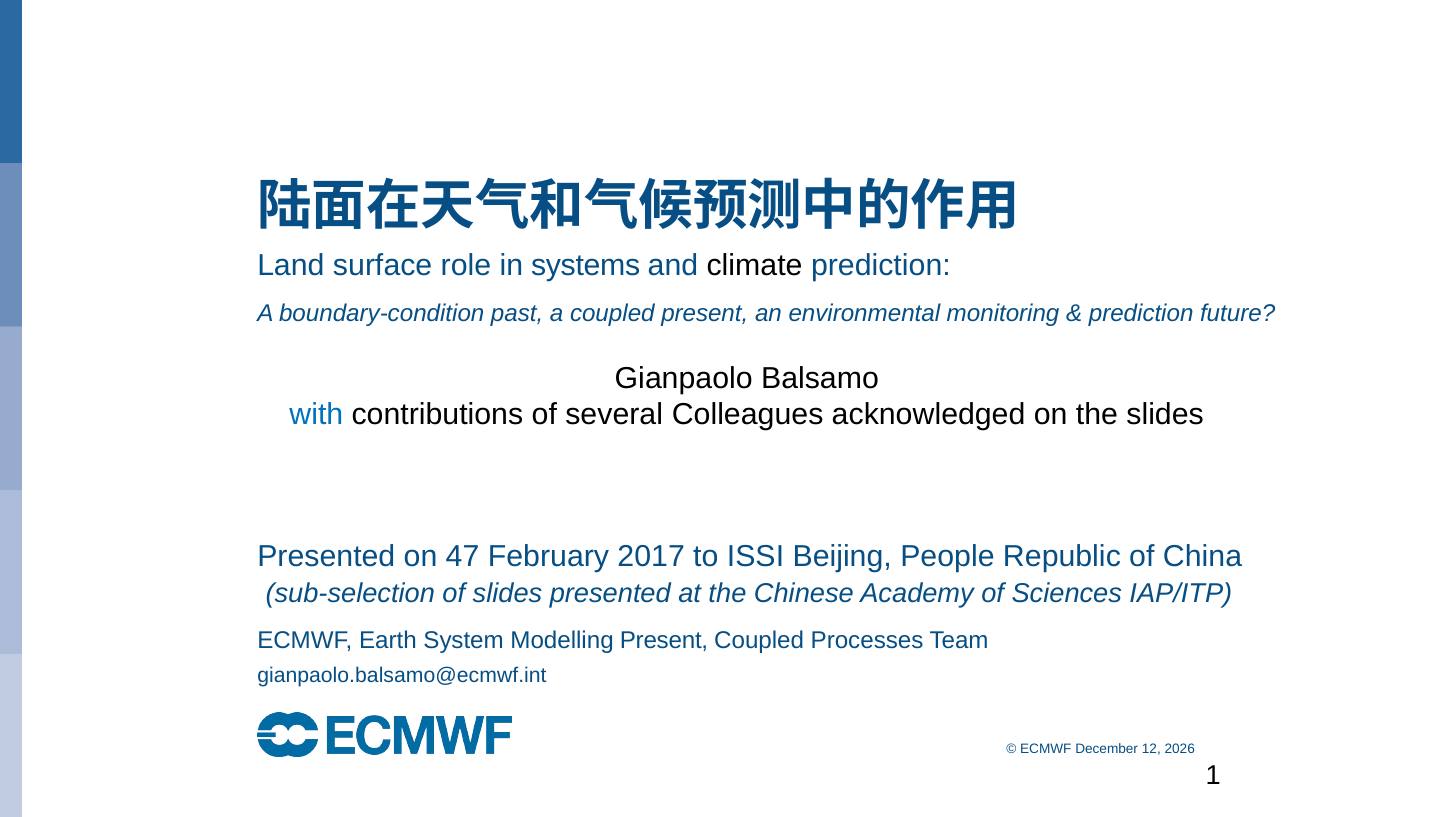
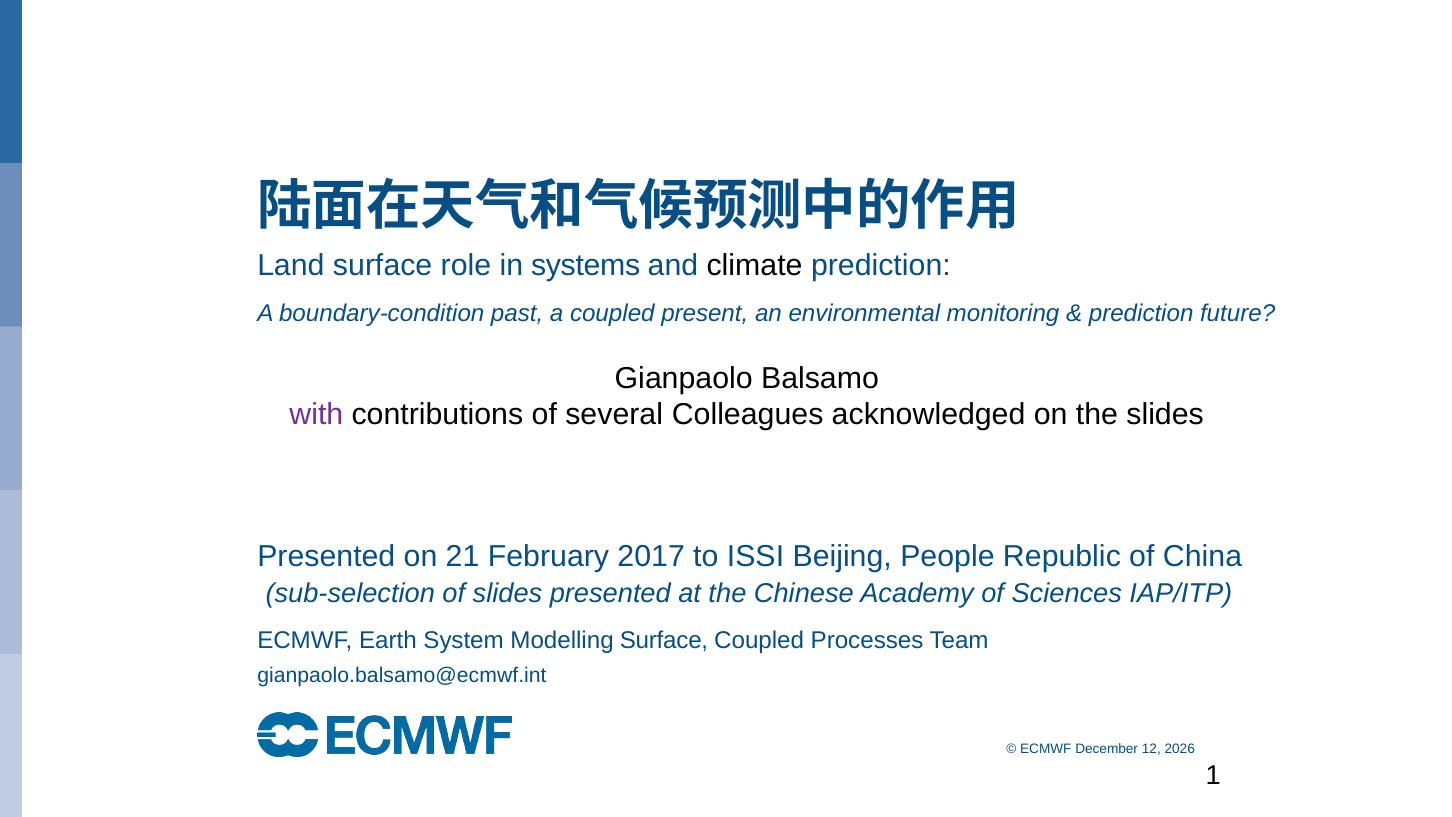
with colour: blue -> purple (316, 415)
47: 47 -> 21 (463, 557)
Modelling Present: Present -> Surface (664, 641)
